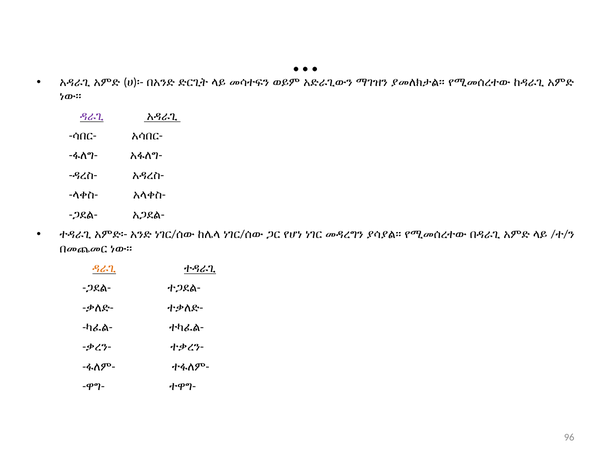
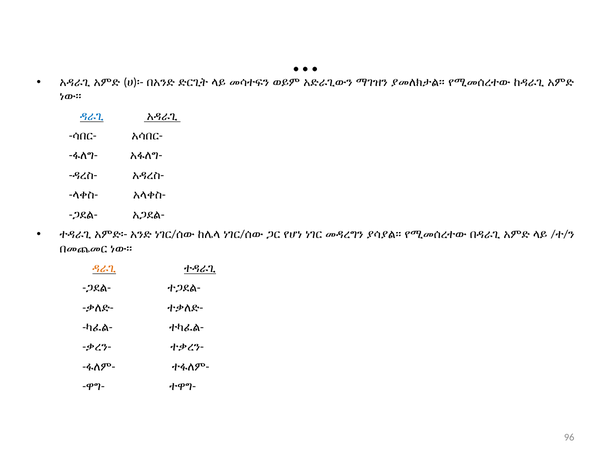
ዳራጊ colour: purple -> blue (92, 116)
